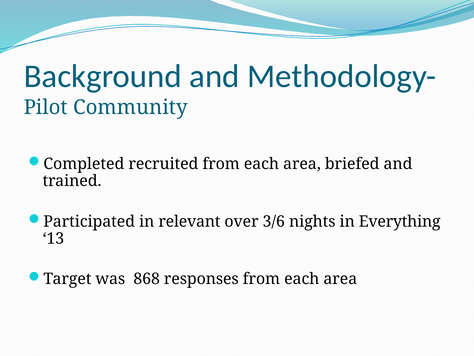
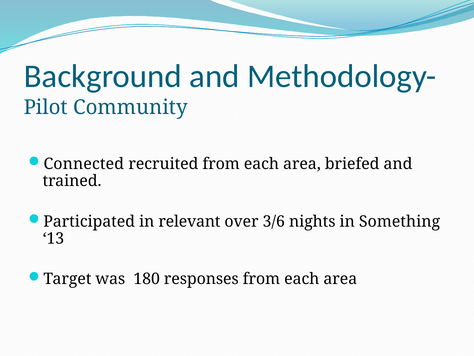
Completed: Completed -> Connected (84, 164)
Everything: Everything -> Something (400, 221)
868: 868 -> 180 (147, 279)
